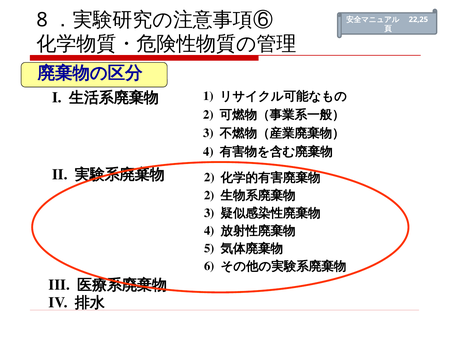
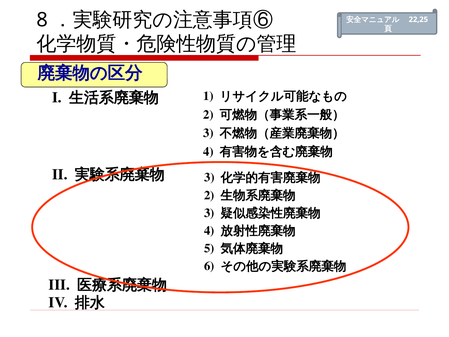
2: 2 -> 3 (209, 177)
